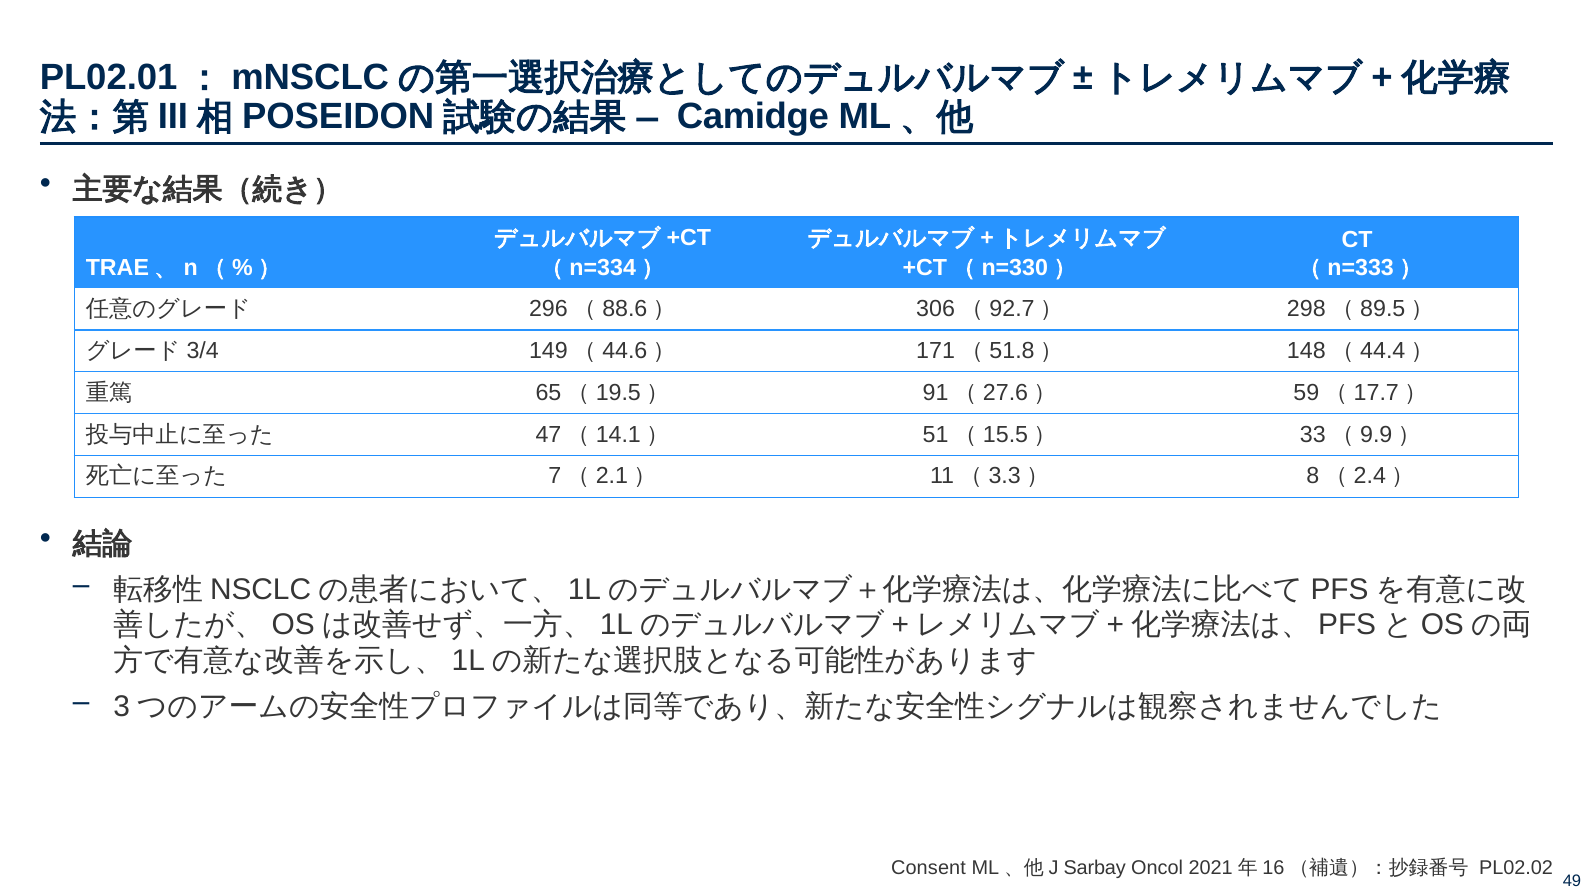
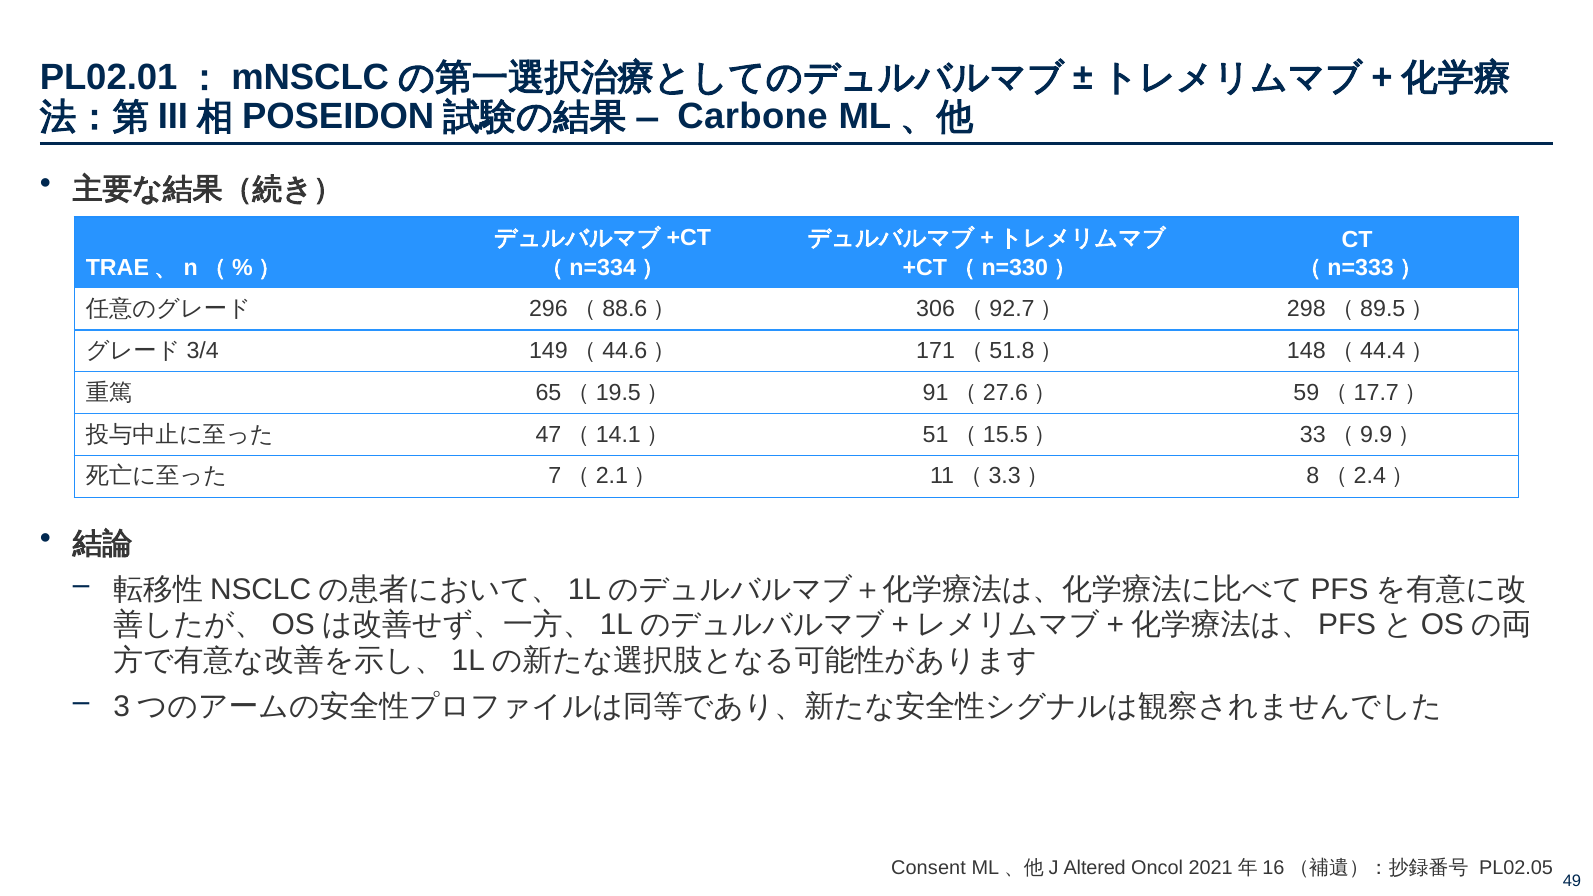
Camidge: Camidge -> Carbone (753, 117)
Sarbay: Sarbay -> Altered (1095, 868)
PL02.02: PL02.02 -> PL02.05 (1516, 868)
